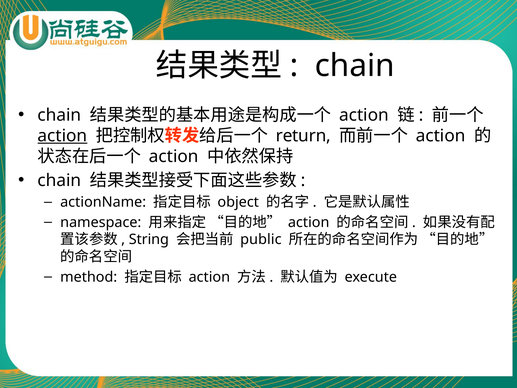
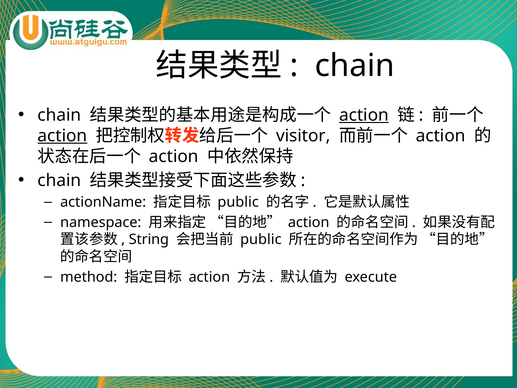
action underline: none -> present (364, 115)
return: return -> visitor (303, 136)
object: object -> public (238, 202)
